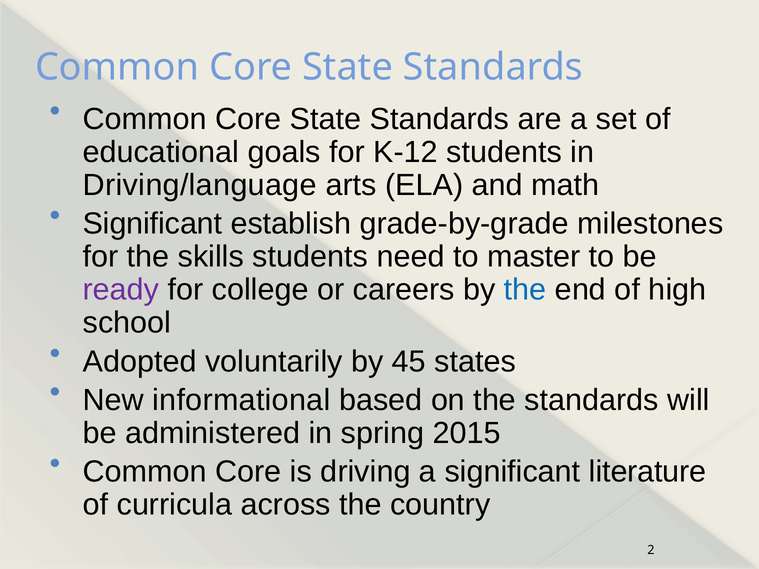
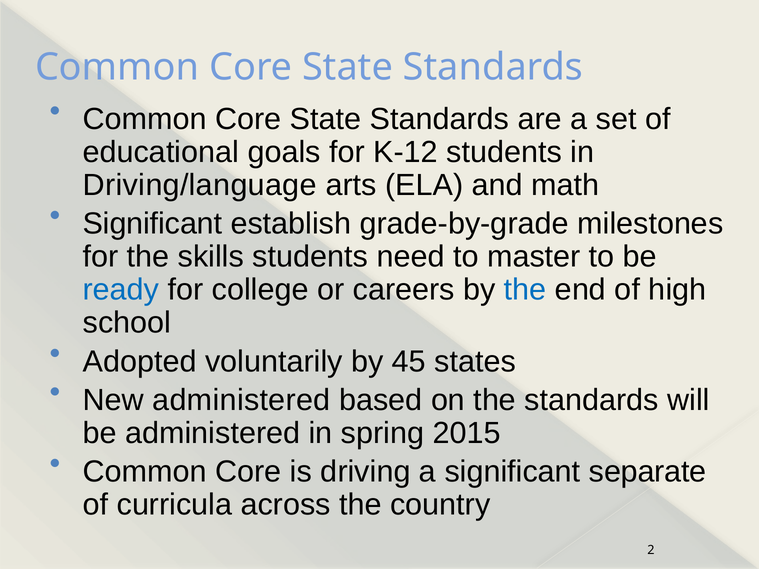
ready colour: purple -> blue (121, 290)
New informational: informational -> administered (241, 400)
literature: literature -> separate (648, 472)
